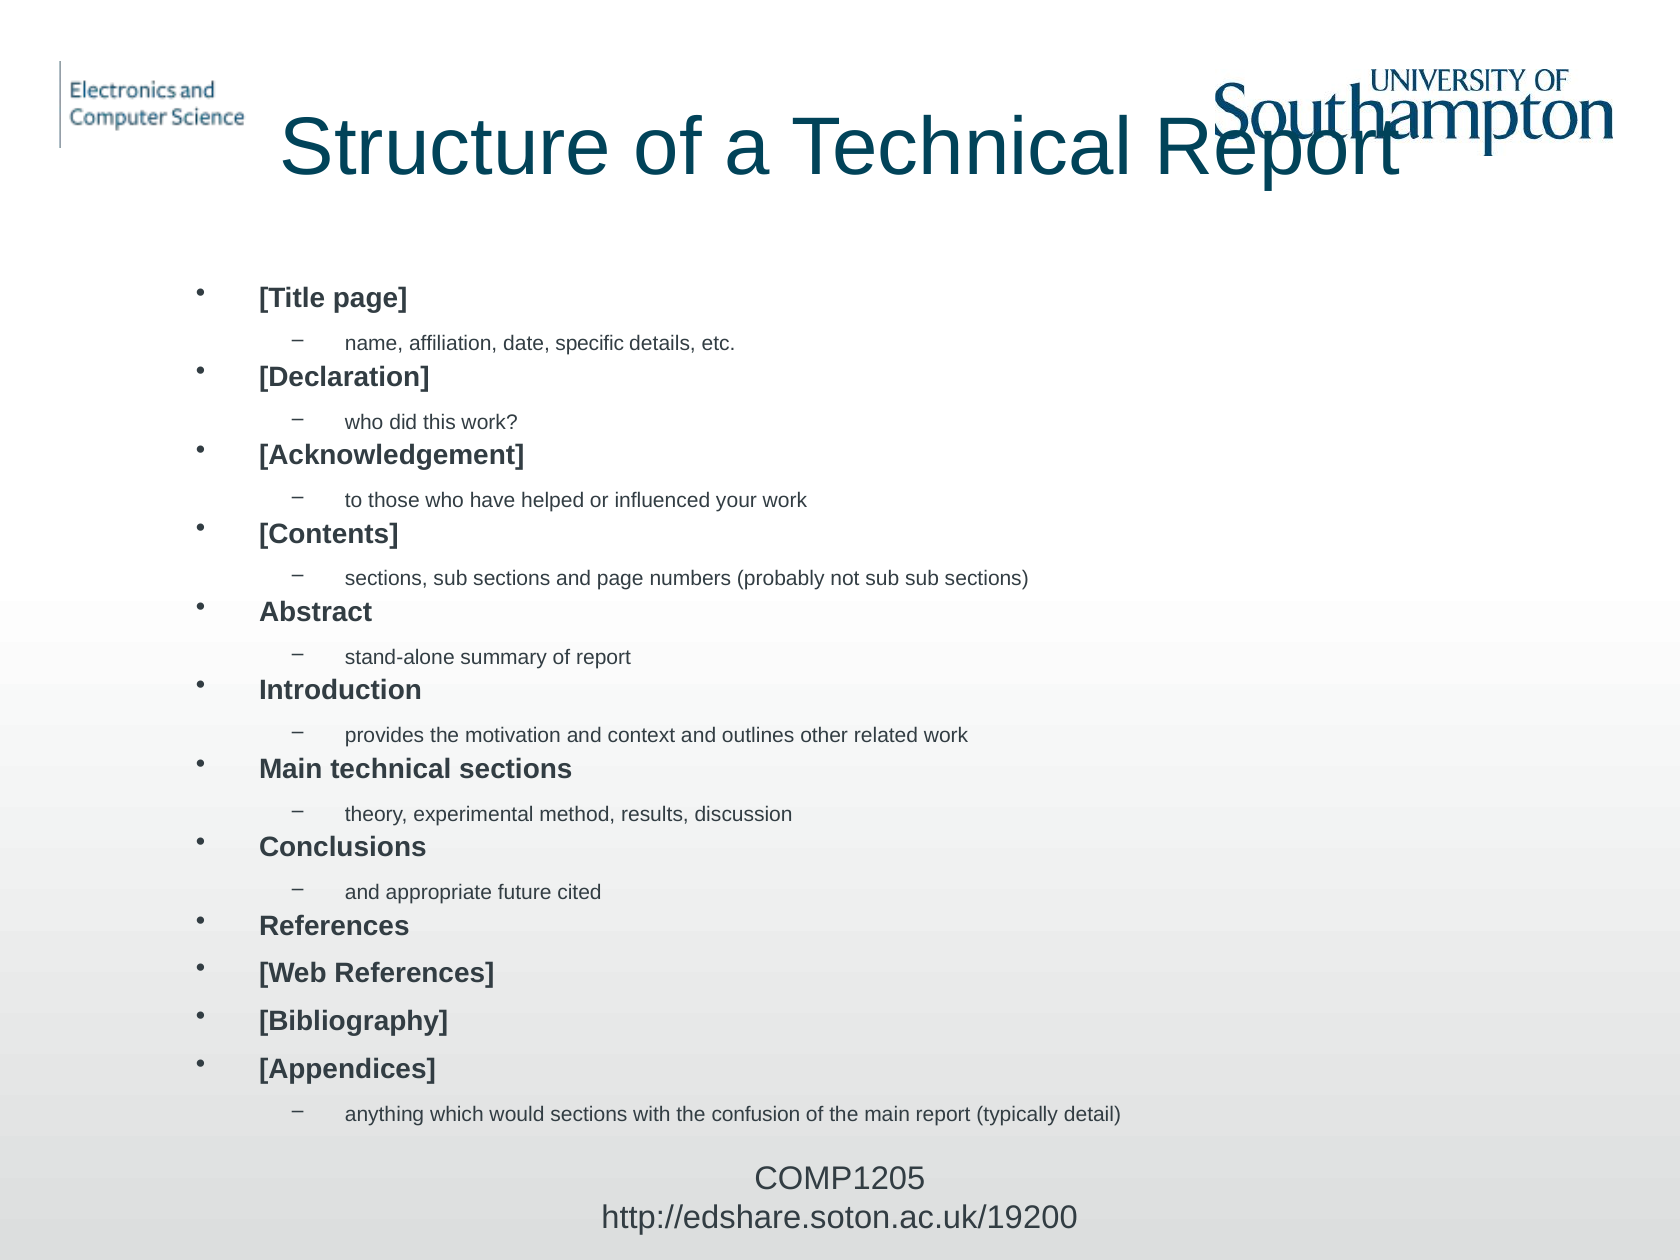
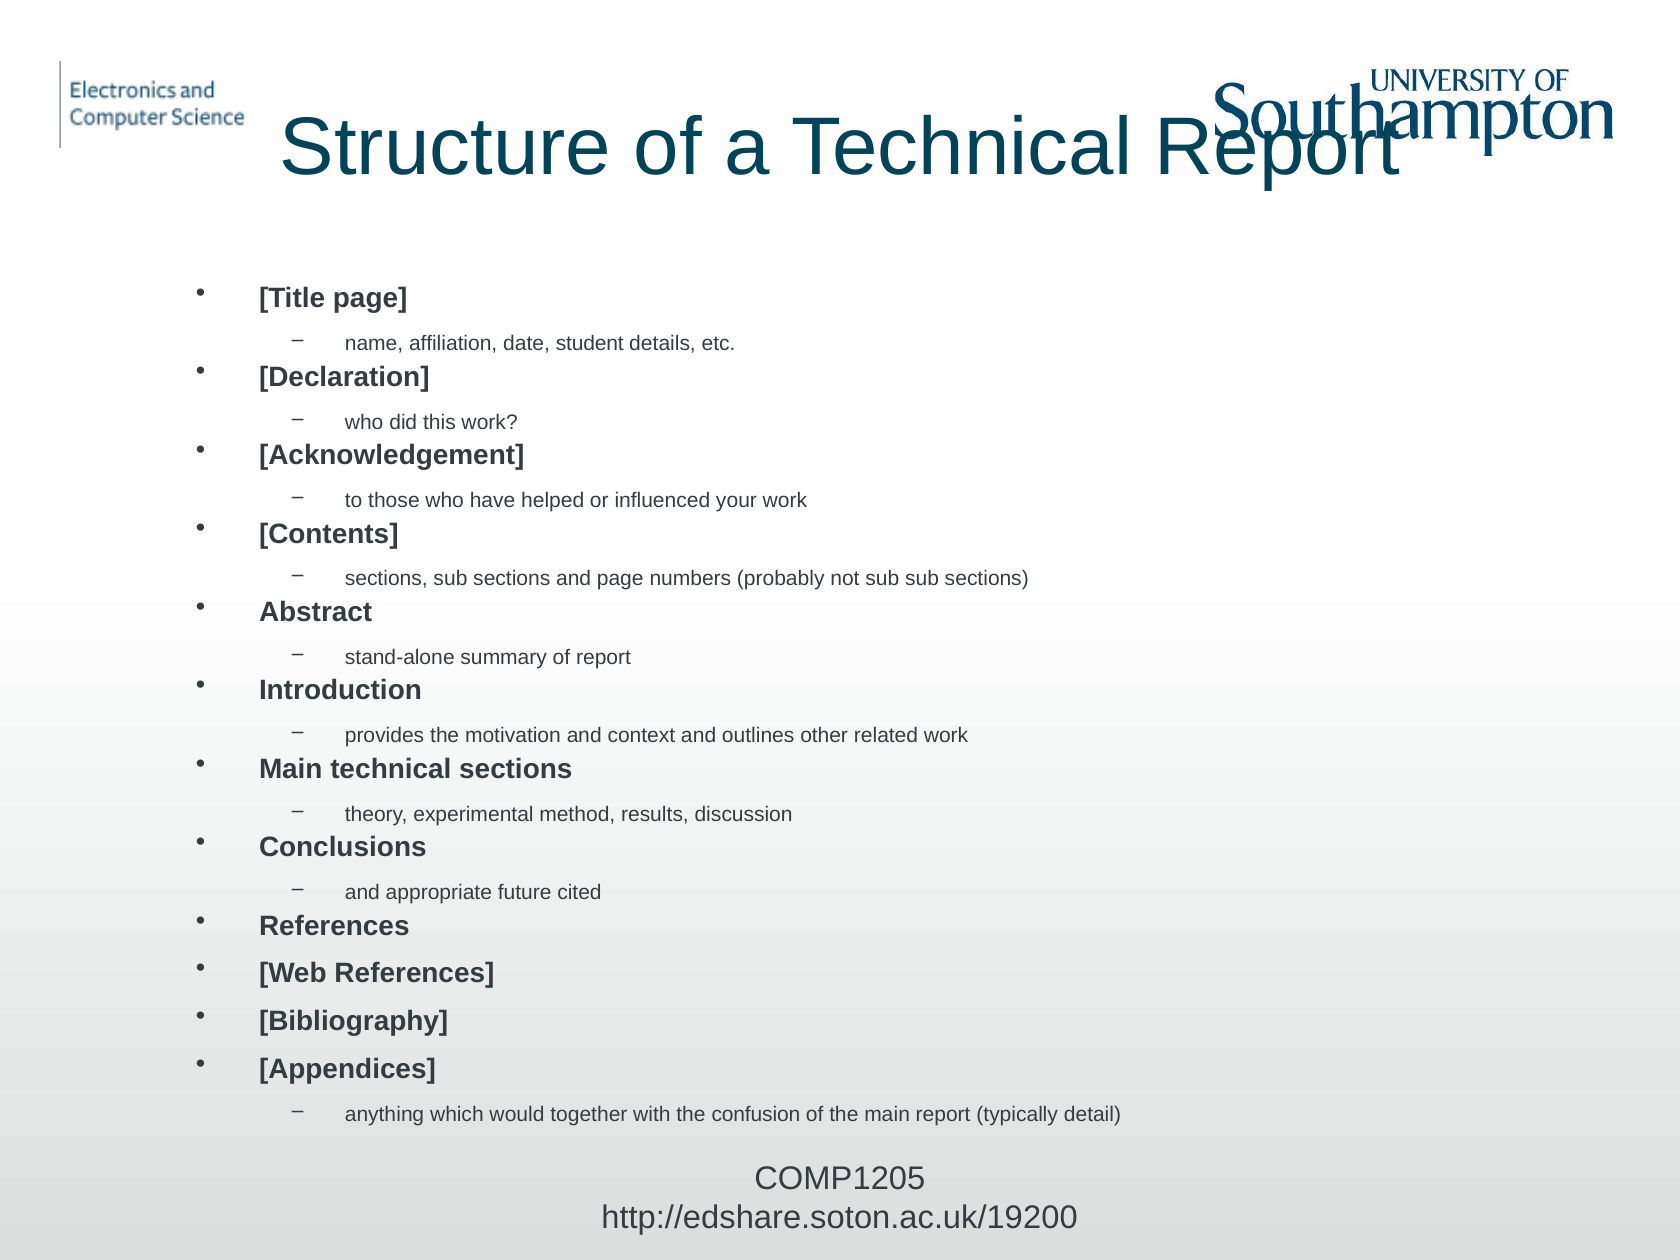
specific: specific -> student (590, 344)
would sections: sections -> together (589, 1114)
